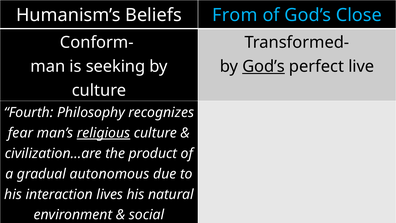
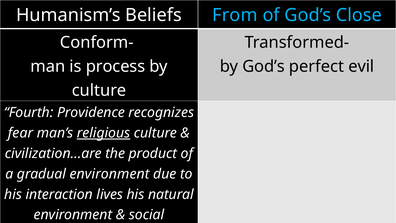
seeking: seeking -> process (116, 66)
God’s underline: present -> none (264, 66)
live: live -> evil (361, 66)
Philosophy: Philosophy -> Providence (91, 112)
gradual autonomous: autonomous -> environment (110, 174)
